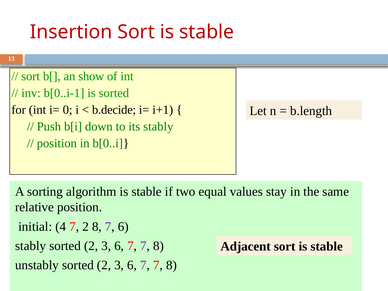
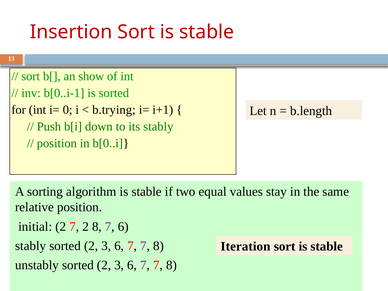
b.decide: b.decide -> b.trying (114, 110)
initial 4: 4 -> 2 (61, 226)
Adjacent: Adjacent -> Iteration (245, 246)
